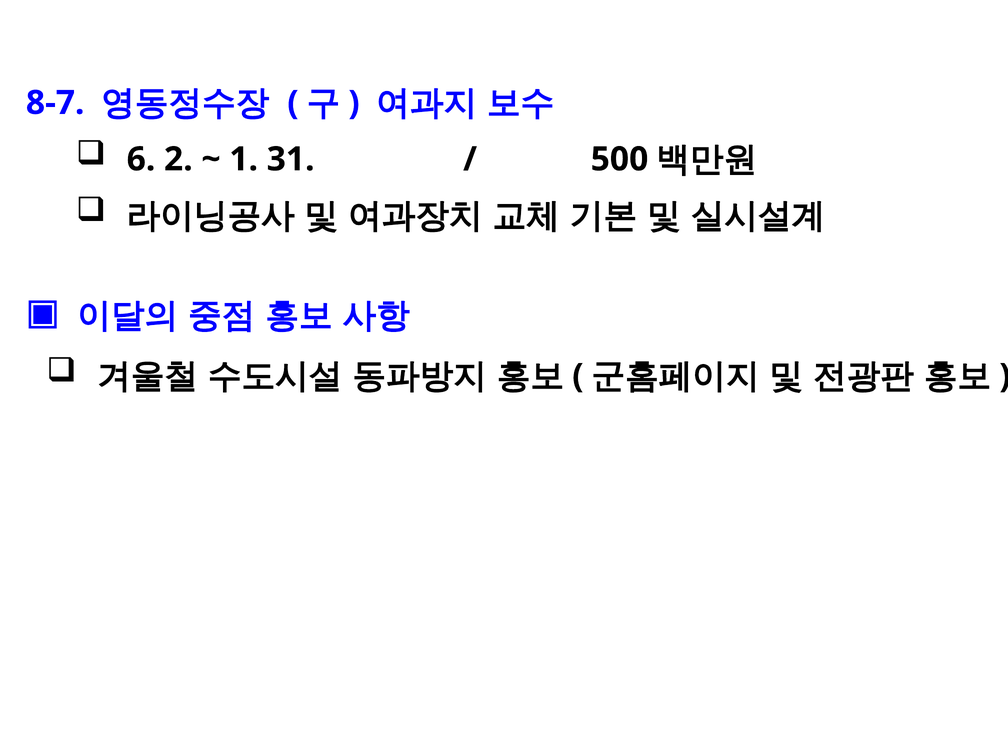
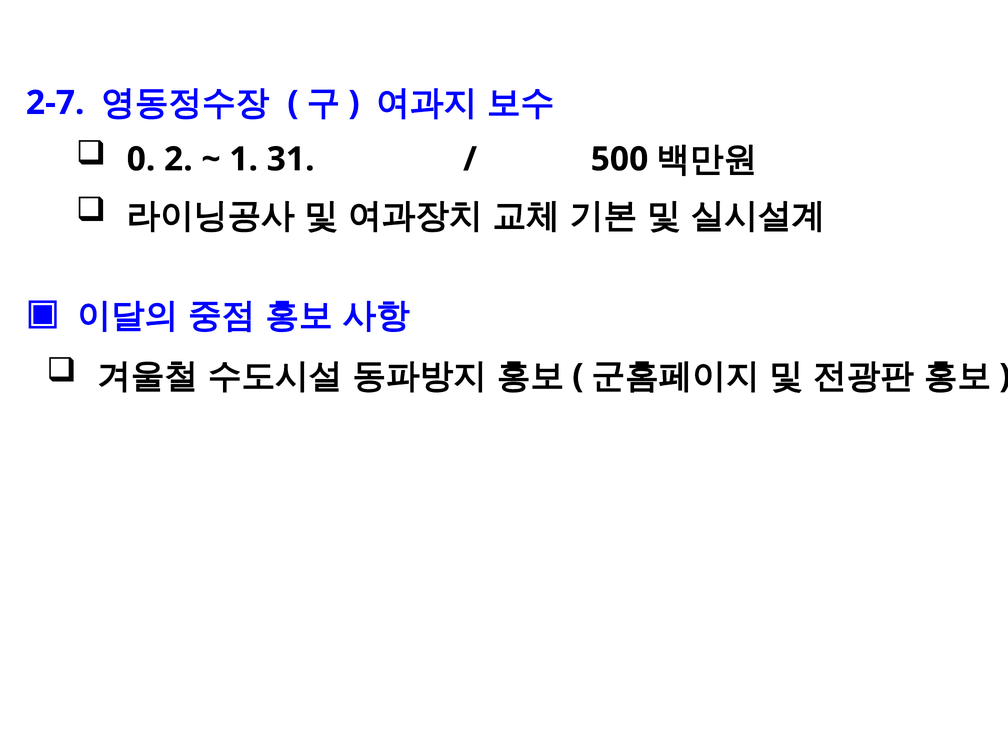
8-7: 8-7 -> 2-7 (55, 103)
6: 6 -> 0 (141, 159)
